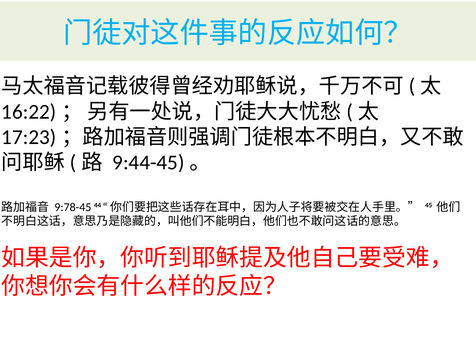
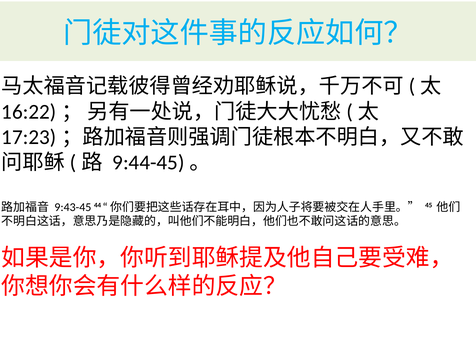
9:78-45: 9:78-45 -> 9:43-45 (73, 207)
